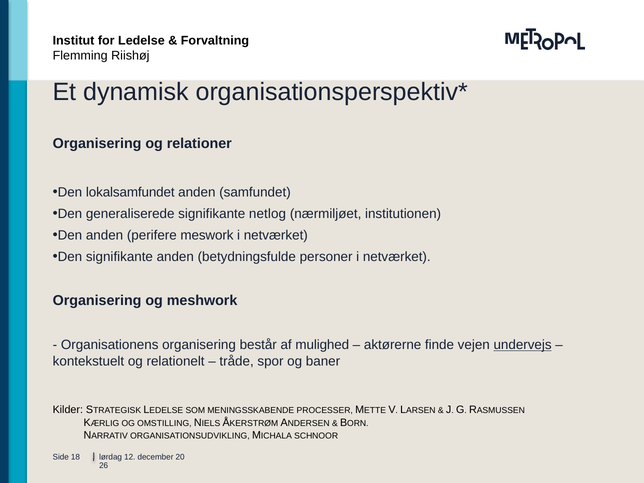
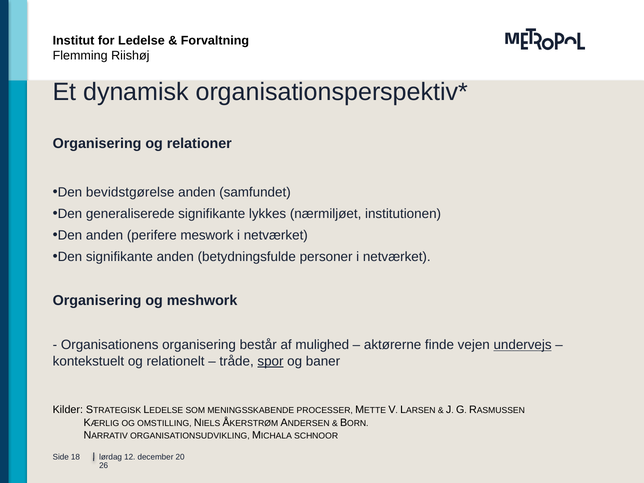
lokalsamfundet: lokalsamfundet -> bevidstgørelse (130, 193)
netlog: netlog -> lykkes (268, 214)
spor underline: none -> present (270, 361)
